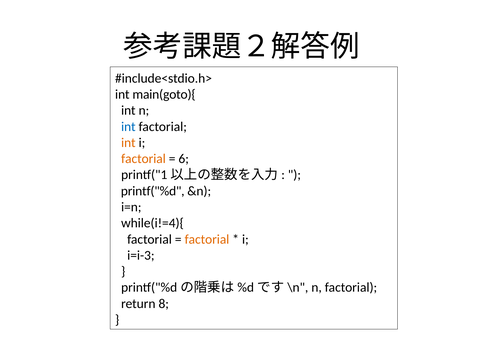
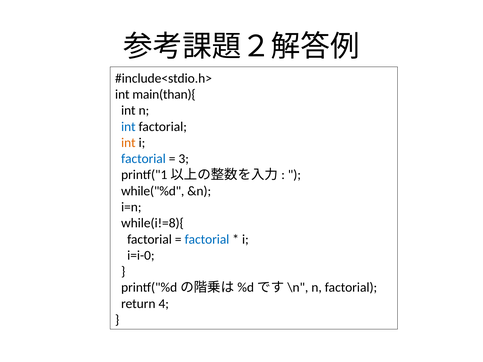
main(goto){: main(goto){ -> main(than){ (164, 94)
factorial colour: orange -> blue (143, 159)
6: 6 -> 3 (184, 159)
printf("%d: printf("%d -> while("%d (153, 191)
while(i!=4){: while(i!=4){ -> while(i!=8){ (152, 223)
factorial colour: orange -> blue (207, 239)
i=i-3: i=i-3 -> i=i-0 (141, 256)
8: 8 -> 4 (164, 304)
